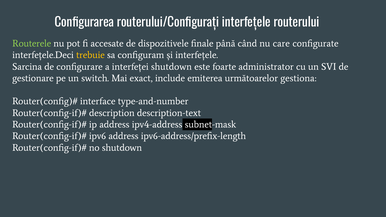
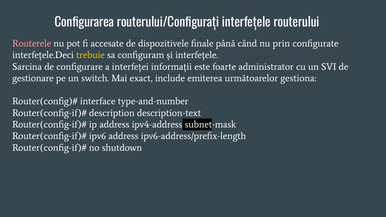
Routerele colour: light green -> pink (32, 43)
care: care -> prin (281, 43)
interfeței shutdown: shutdown -> informații (171, 67)
